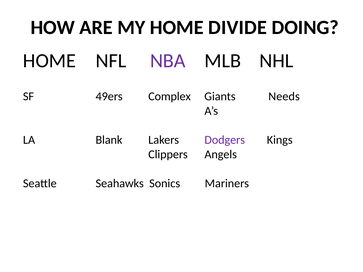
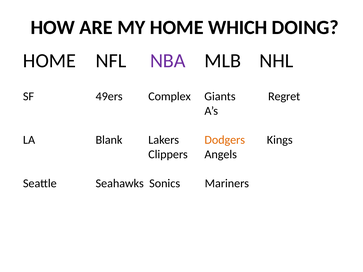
DIVIDE: DIVIDE -> WHICH (238, 27)
Needs: Needs -> Regret (284, 96)
Dodgers colour: purple -> orange (225, 140)
